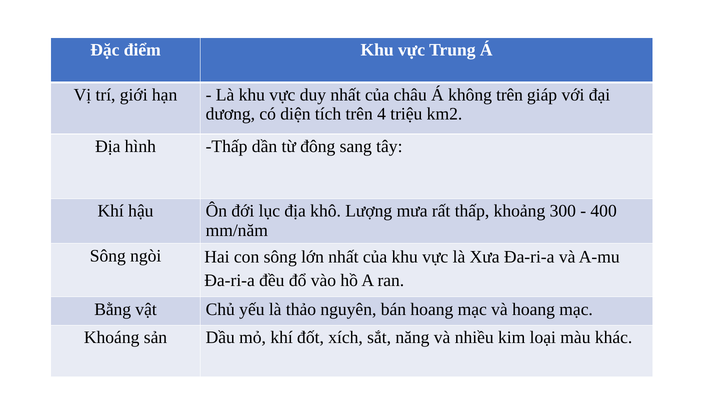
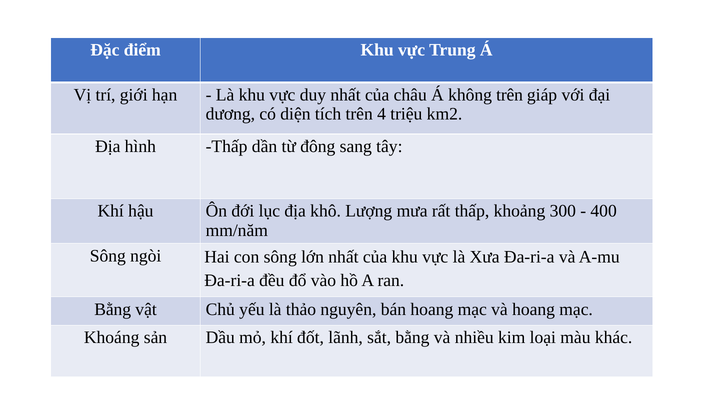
xích: xích -> lãnh (346, 338)
sắt năng: năng -> bằng (412, 338)
